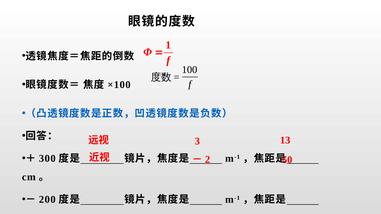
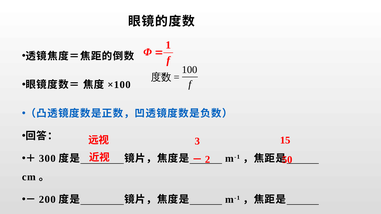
13: 13 -> 15 (285, 141)
